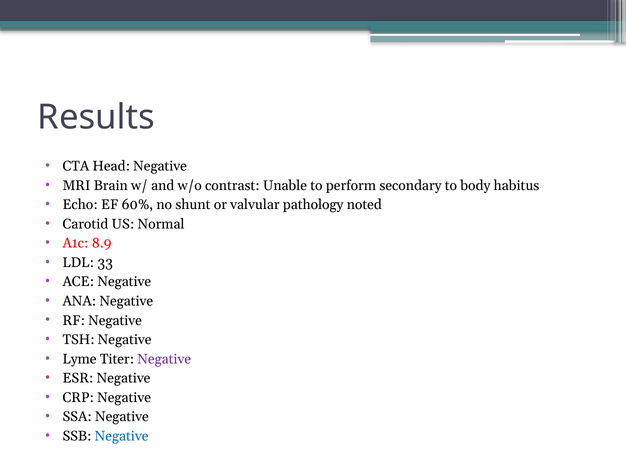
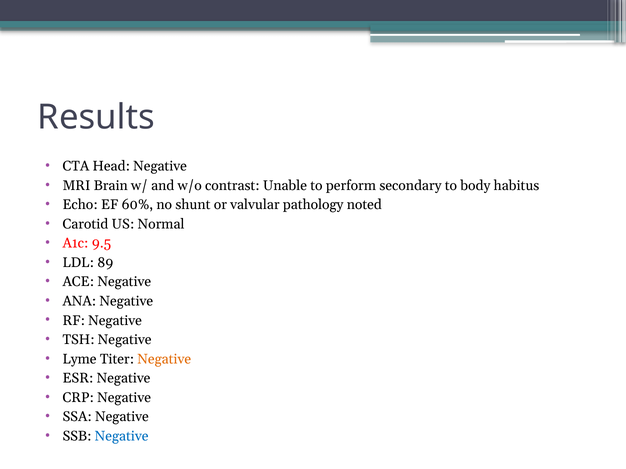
8.9: 8.9 -> 9.5 (102, 244)
33: 33 -> 89 (105, 263)
Negative colour: purple -> orange (164, 359)
